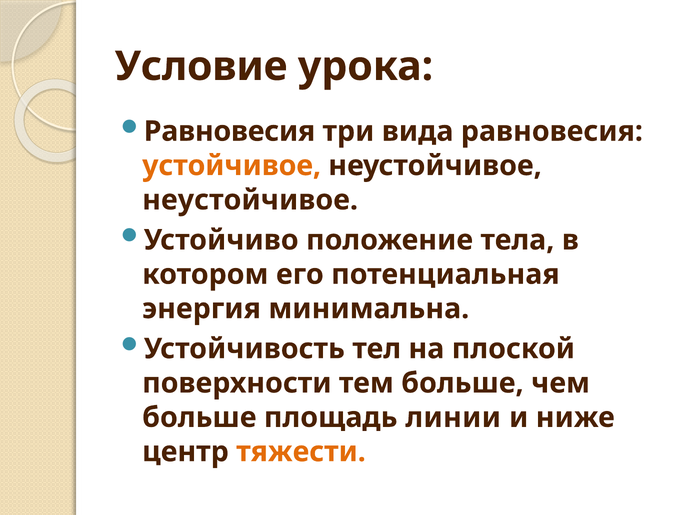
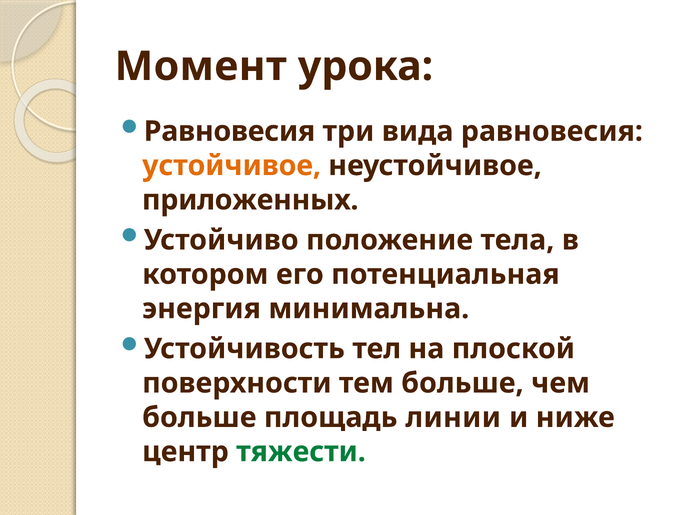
Условие: Условие -> Момент (201, 66)
неустойчивое: неустойчивое -> приложенных (250, 200)
тяжести colour: orange -> green (301, 452)
